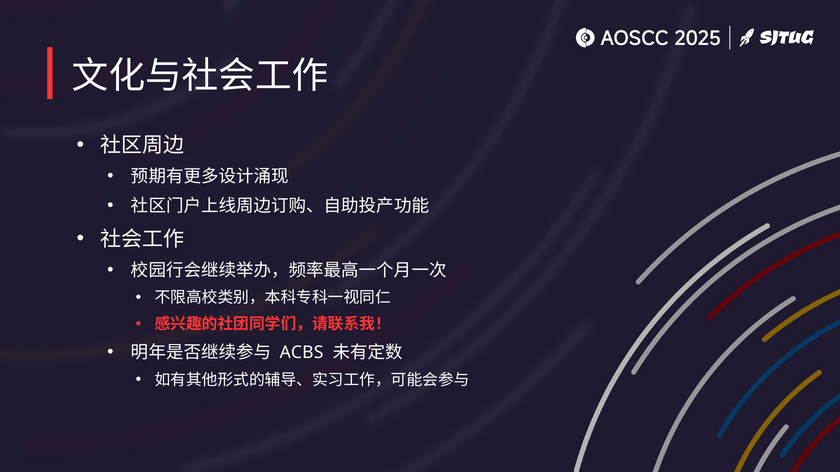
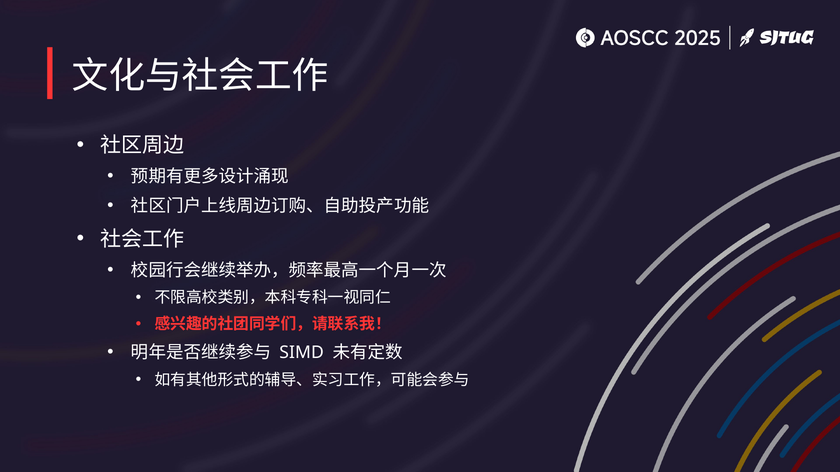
ACBS: ACBS -> SIMD (302, 353)
